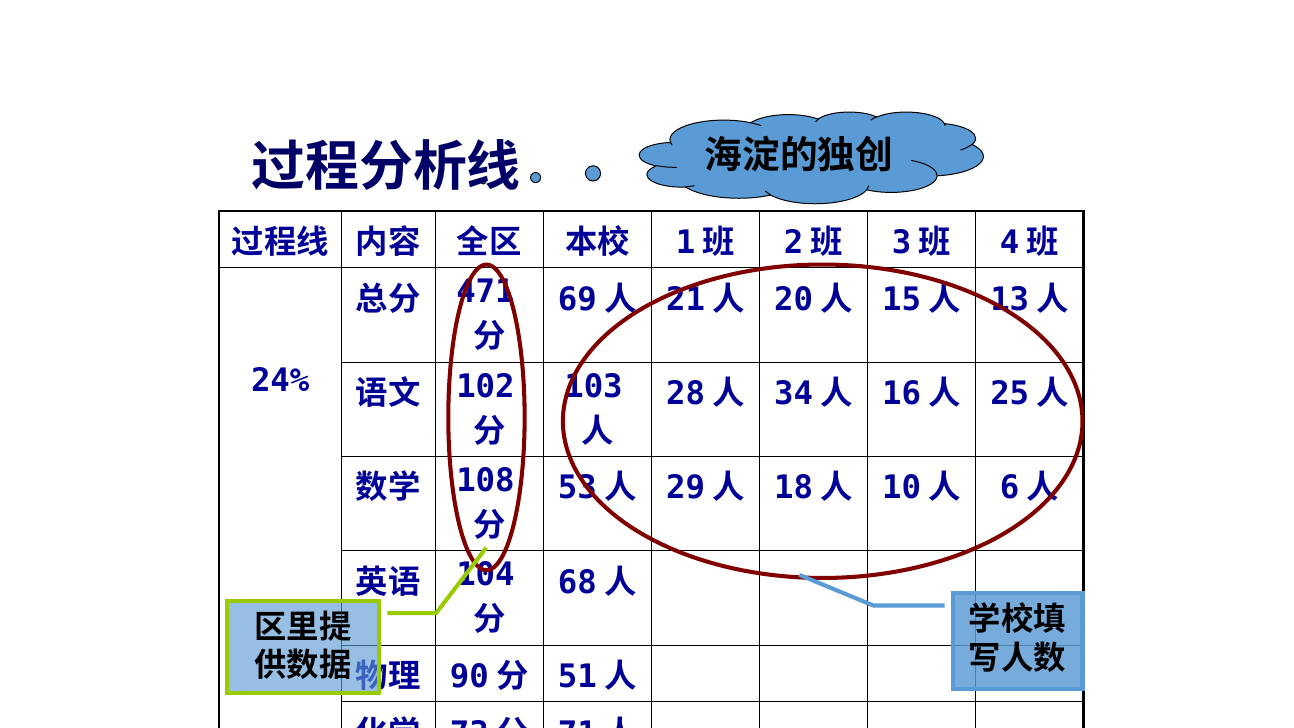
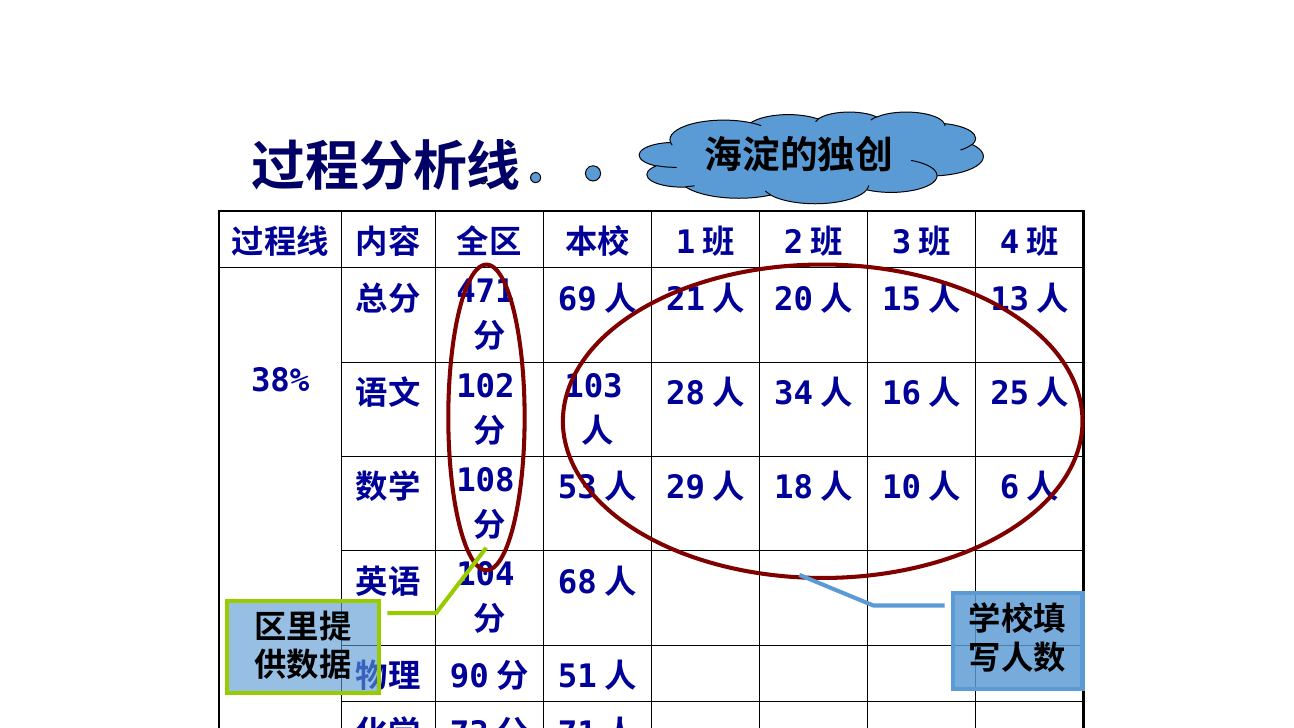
24%: 24% -> 38% (280, 380)
